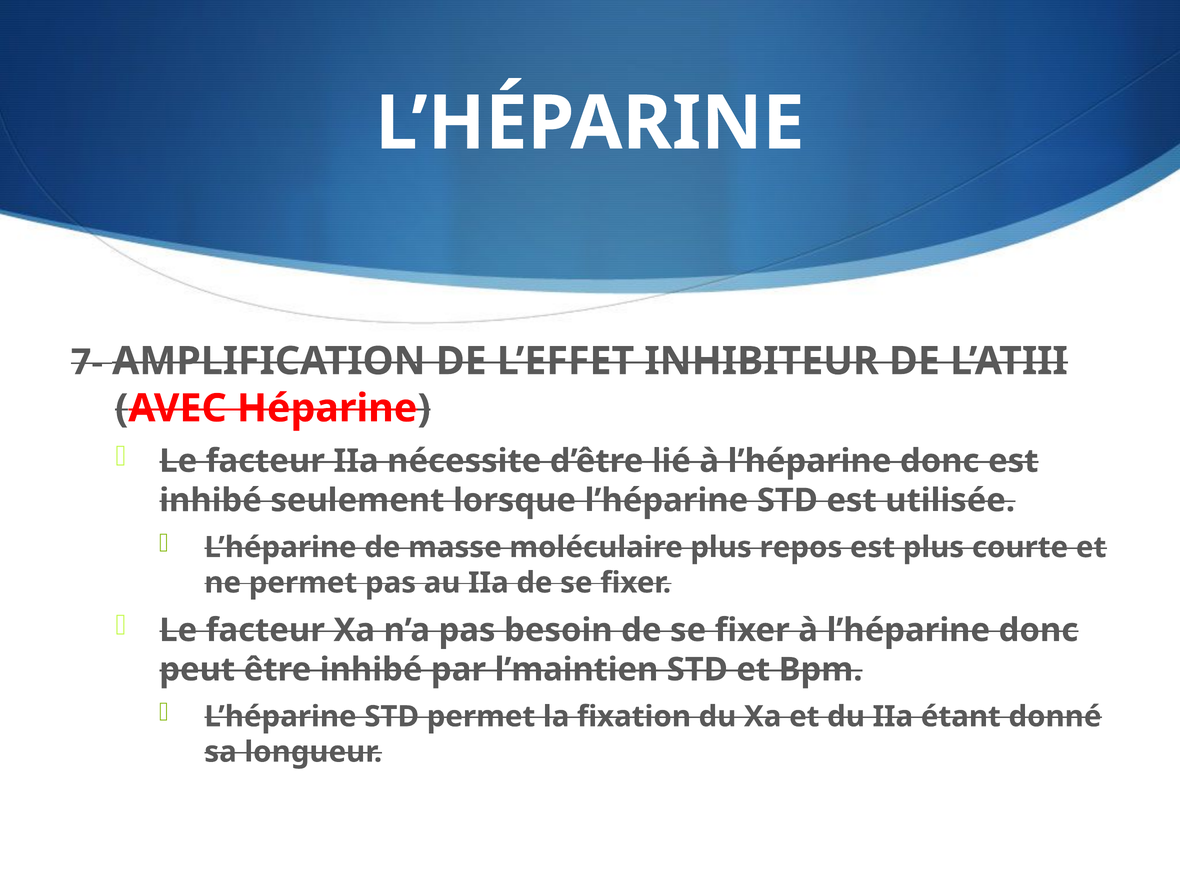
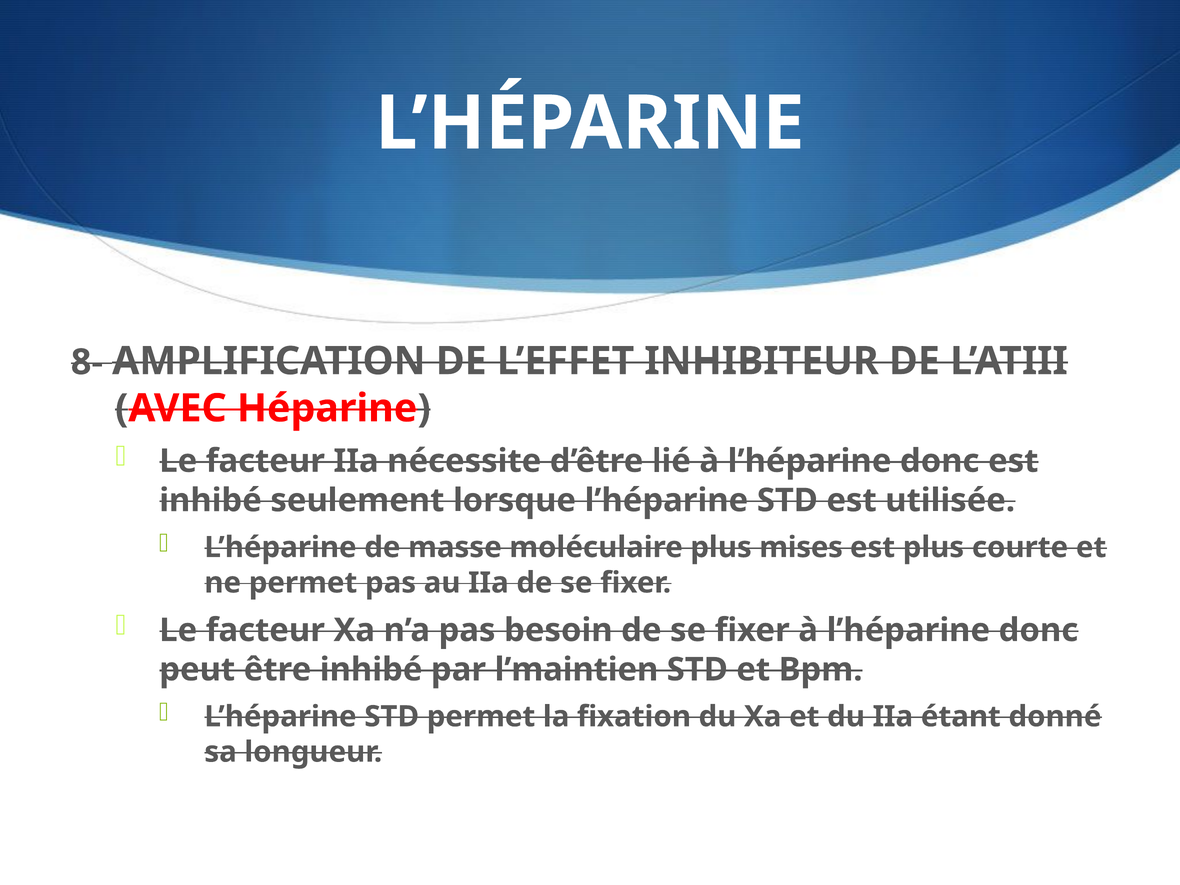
7-: 7- -> 8- (87, 362)
repos: repos -> mises (801, 547)
